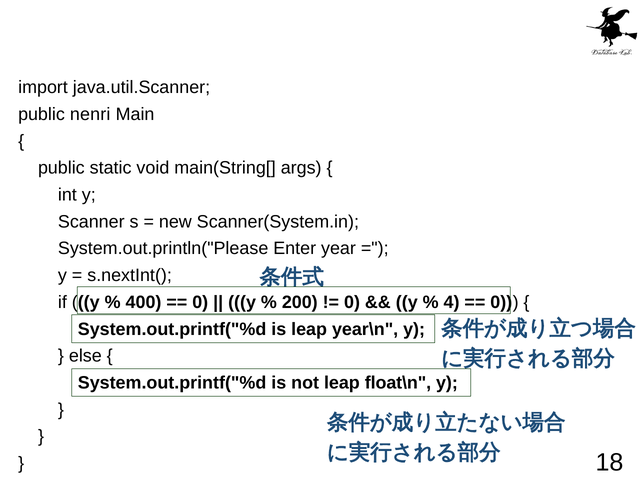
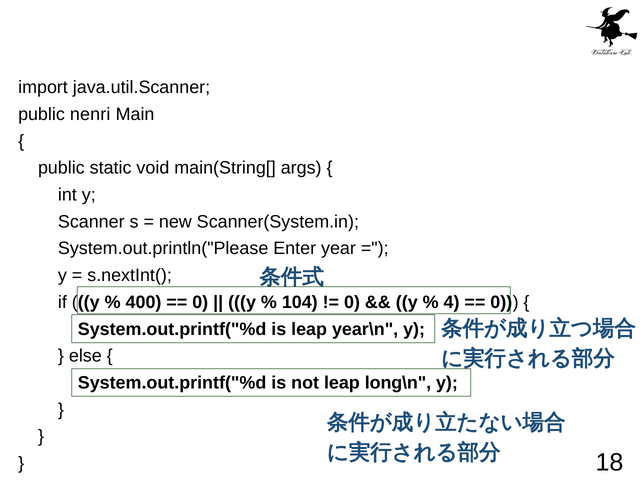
200: 200 -> 104 (300, 302)
float\n: float\n -> long\n (398, 383)
